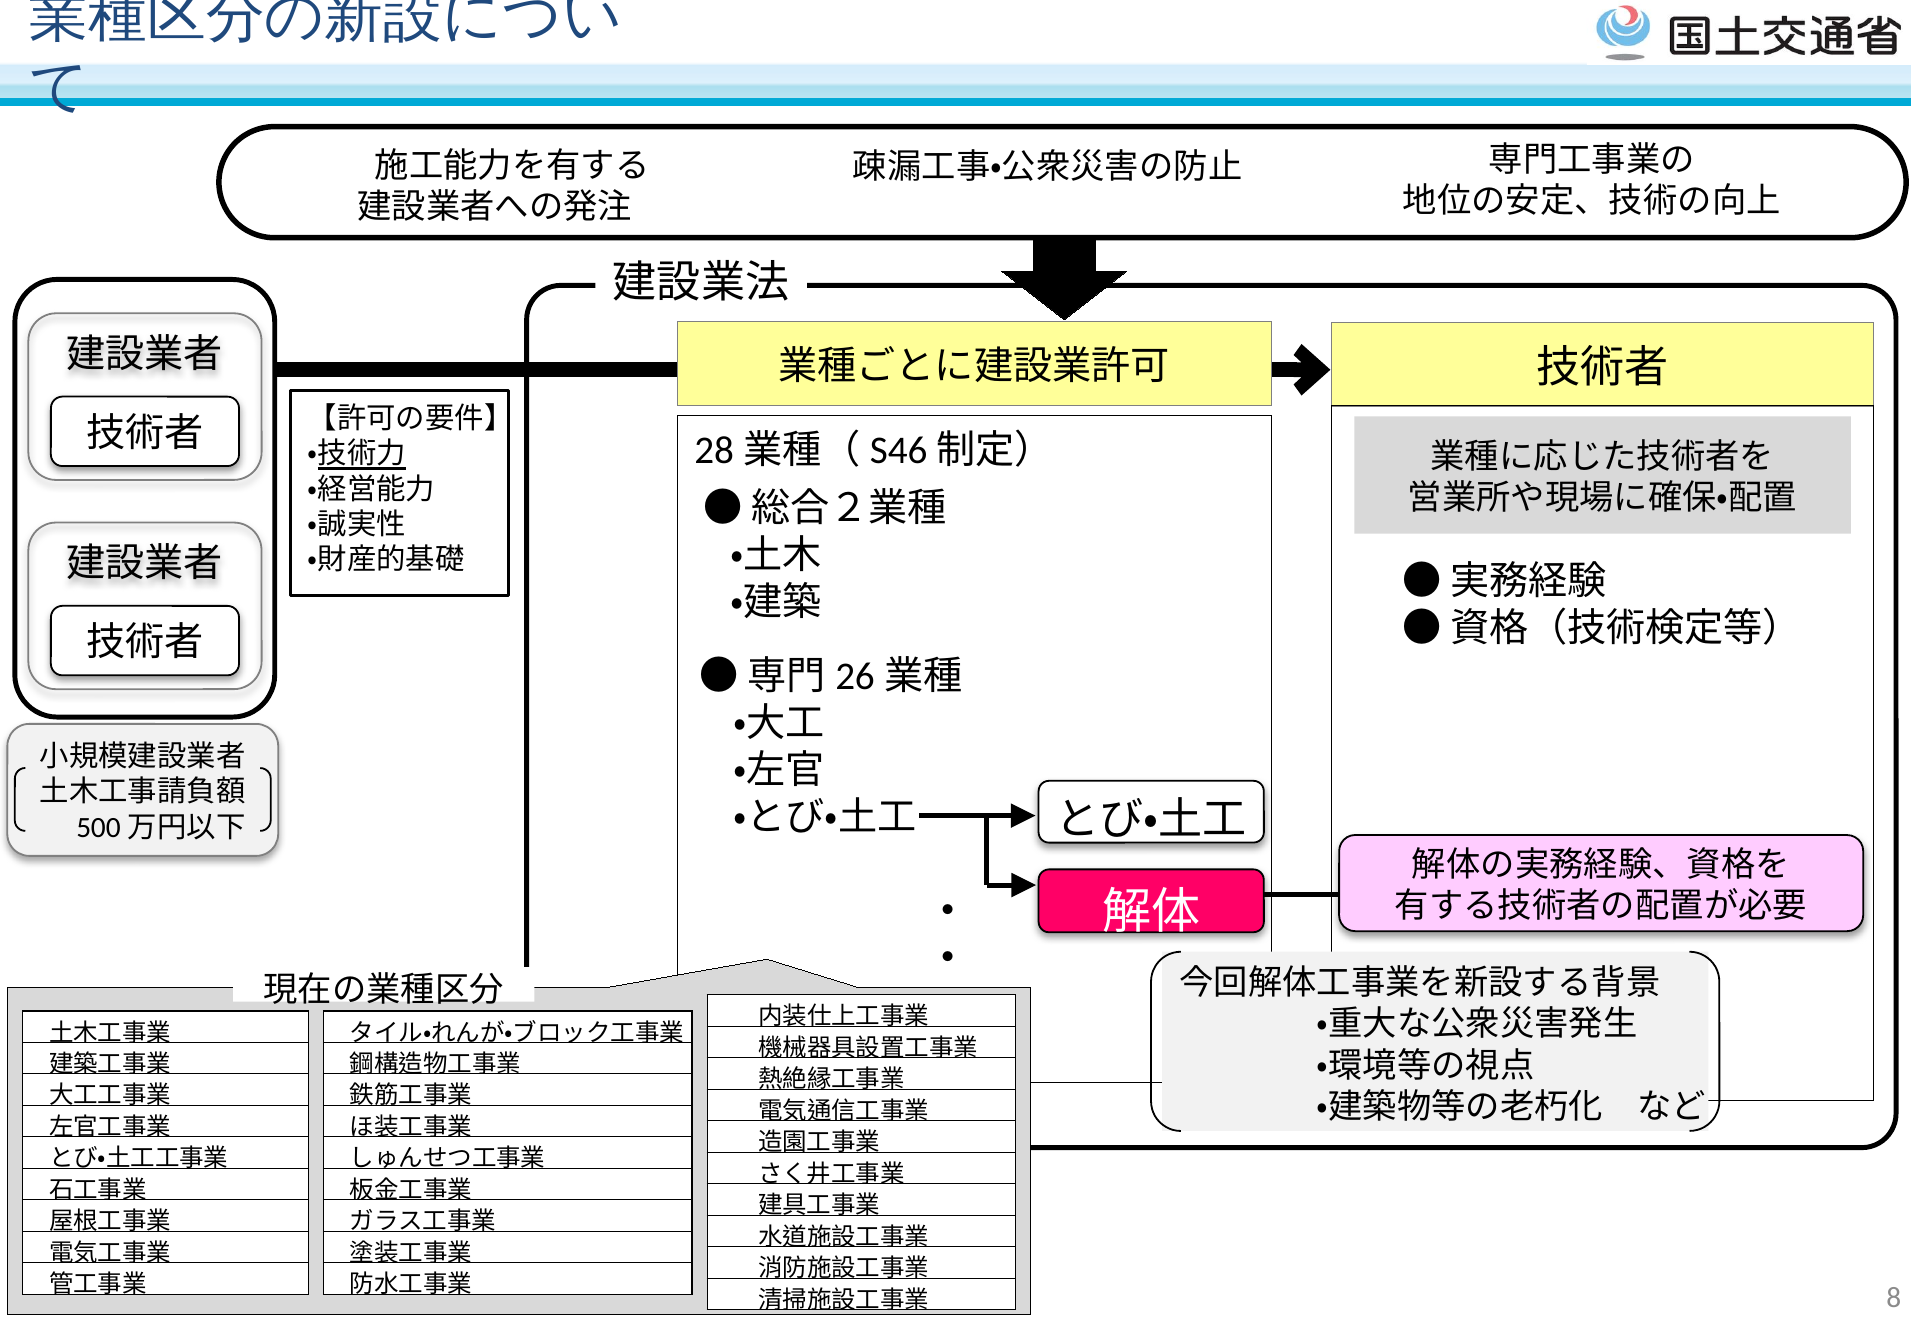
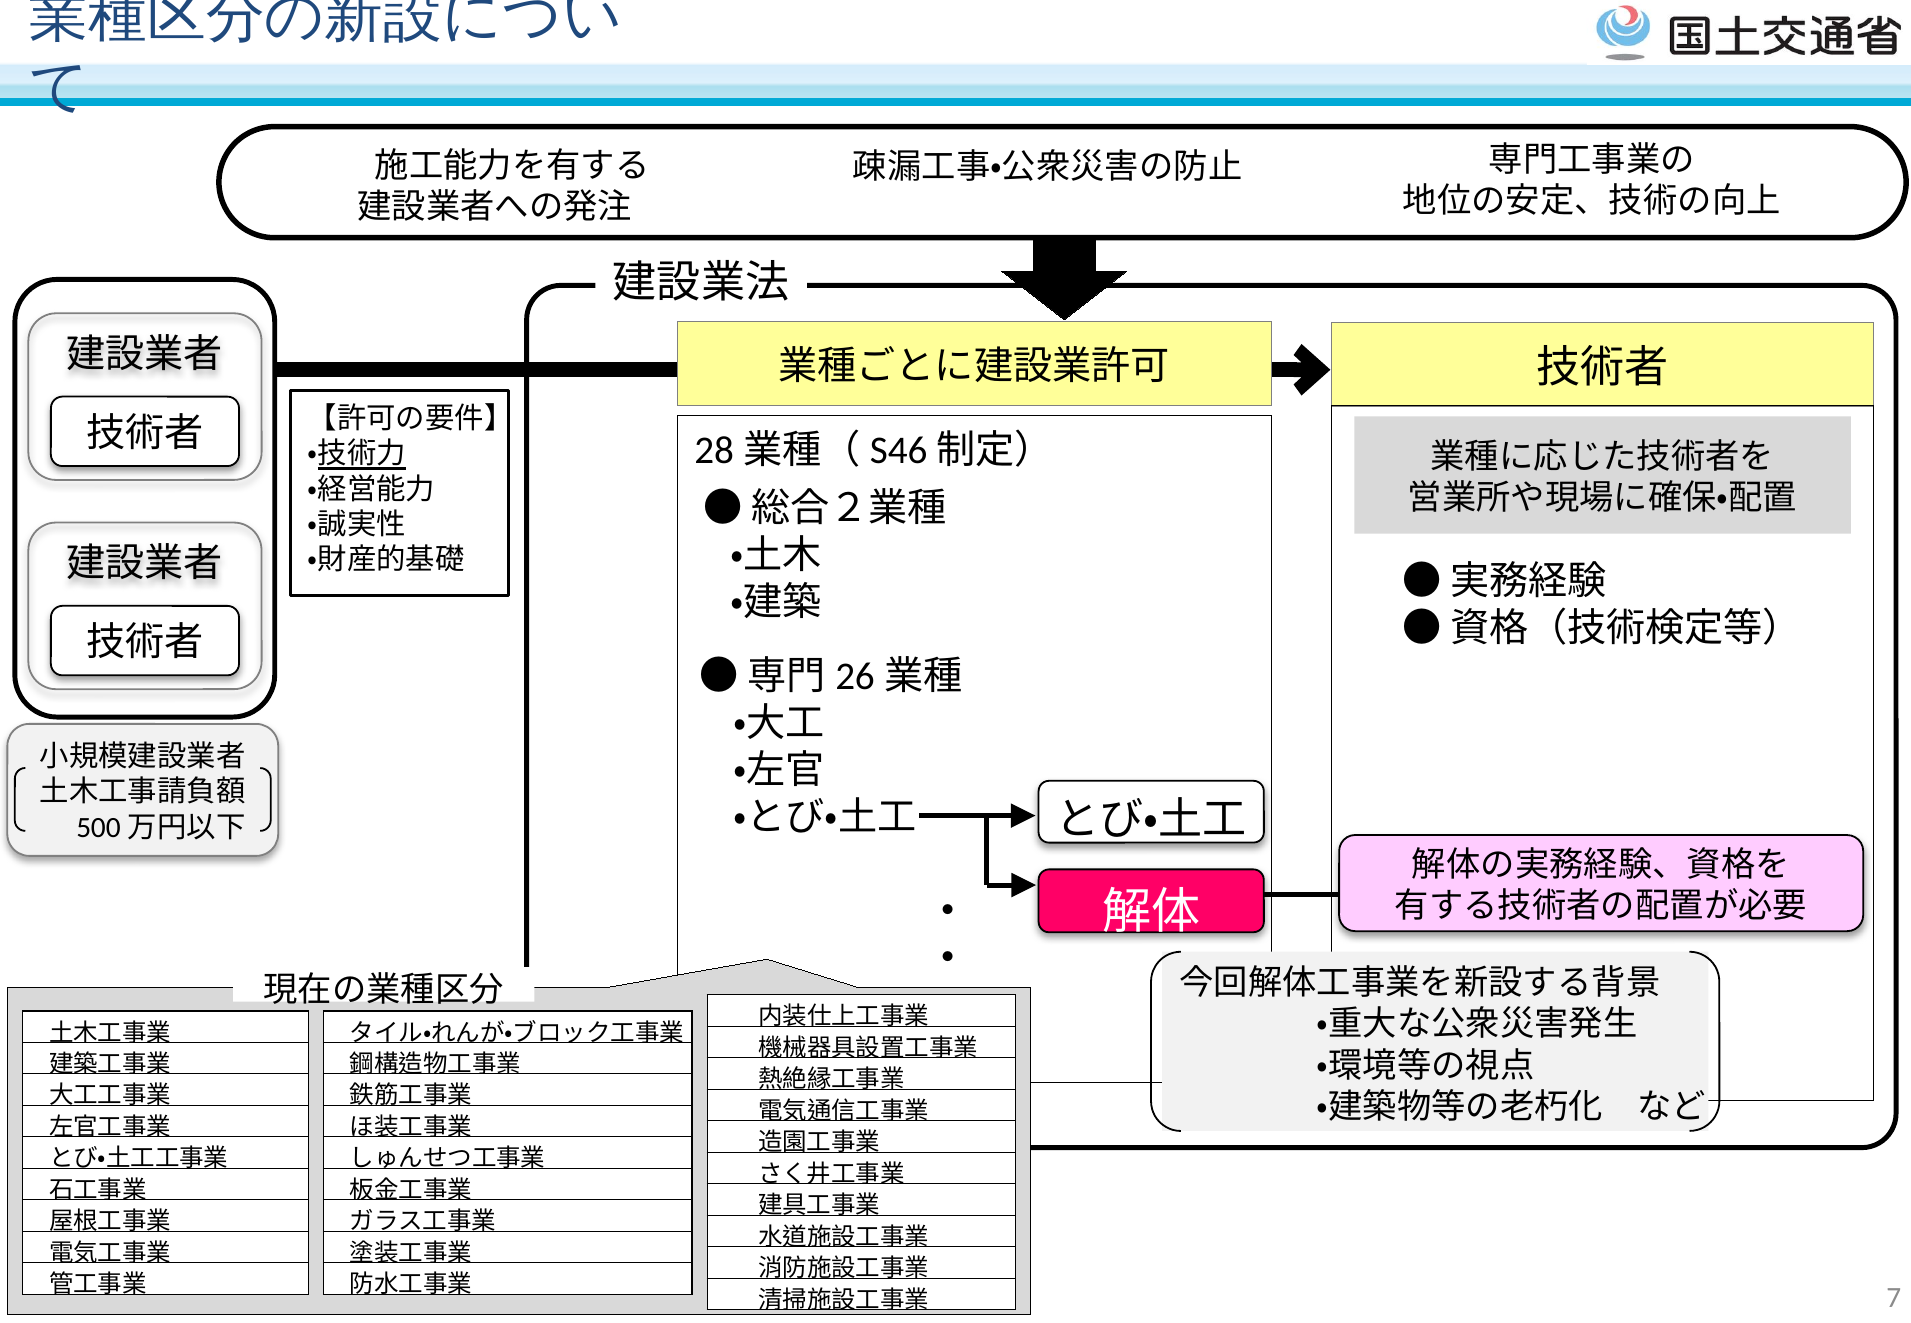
8: 8 -> 7 (1894, 1298)
